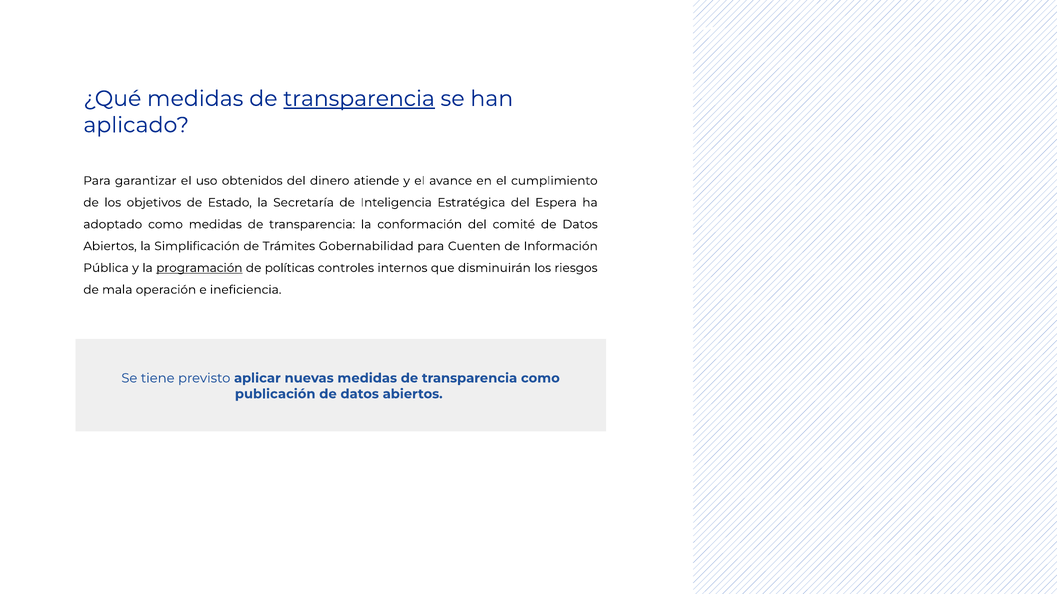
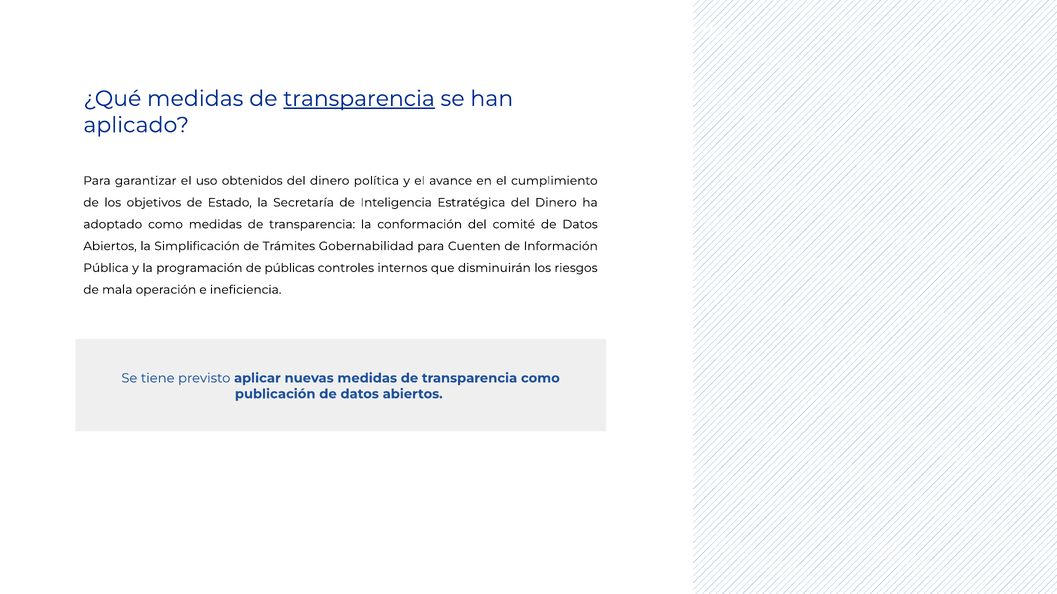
atiende: atiende -> política (376, 181)
Estratégica del Espera: Espera -> Dinero (556, 203)
programación underline: present -> none (199, 268)
políticas: políticas -> públicas (290, 268)
